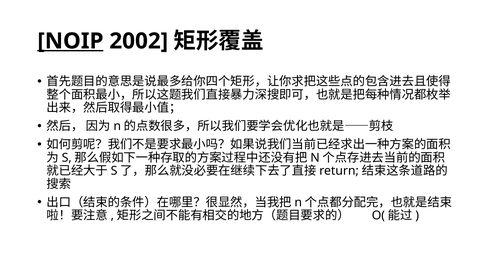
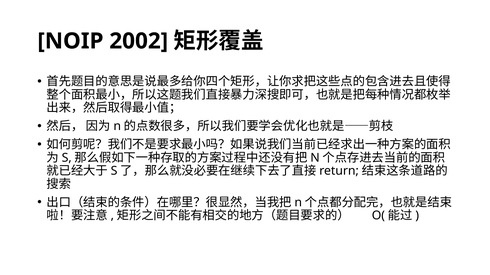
NOIP underline: present -> none (70, 41)
